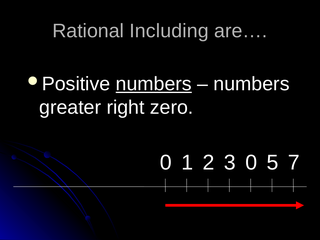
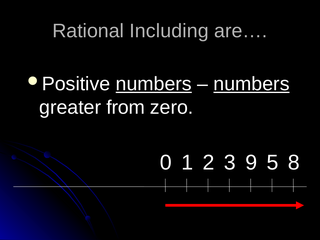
numbers underline: none -> present (251, 84)
right: right -> from (126, 107)
3 0: 0 -> 9 (251, 163)
7: 7 -> 8 (294, 163)
